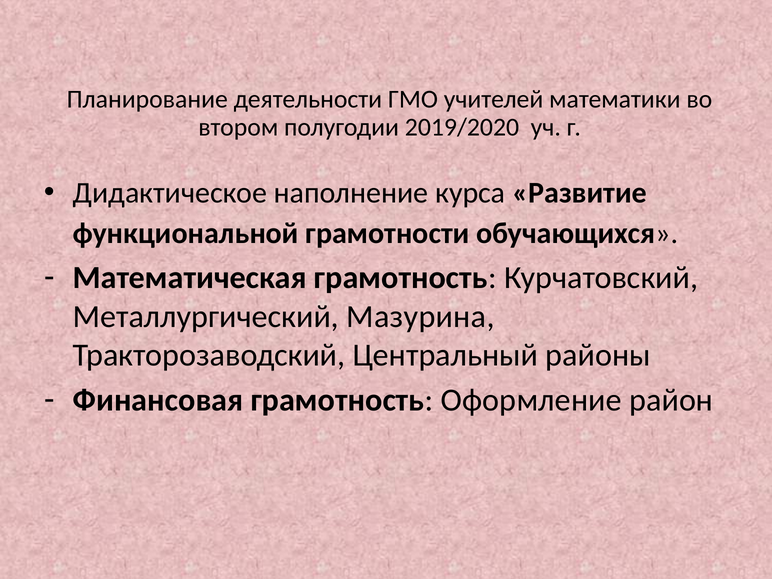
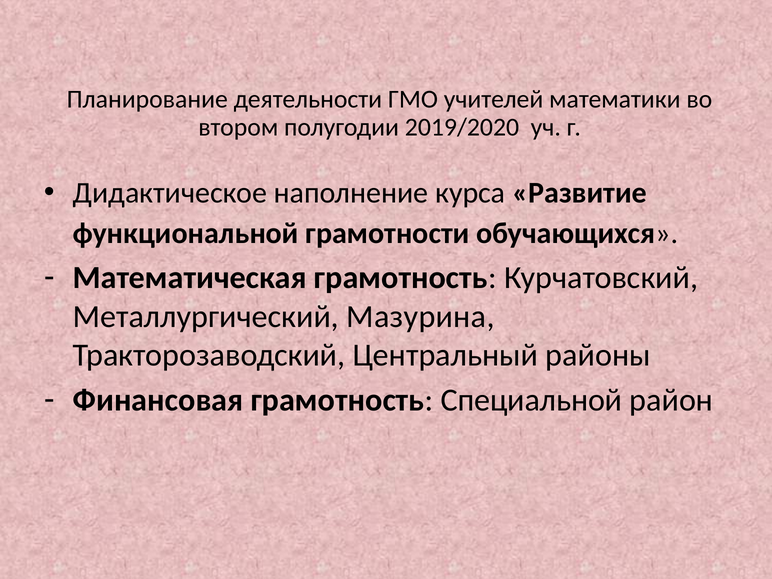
Оформление: Оформление -> Специальной (531, 400)
